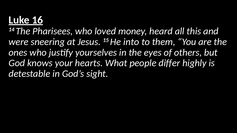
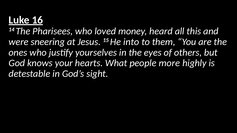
differ: differ -> more (169, 63)
